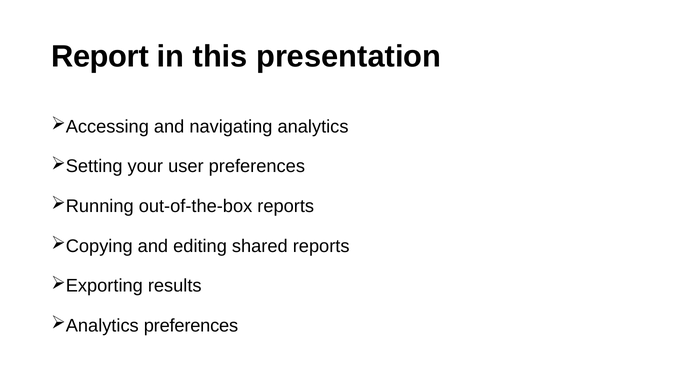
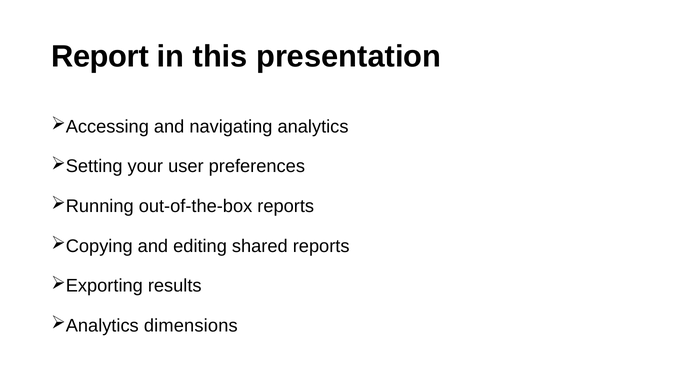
preferences: preferences -> dimensions (191, 325)
